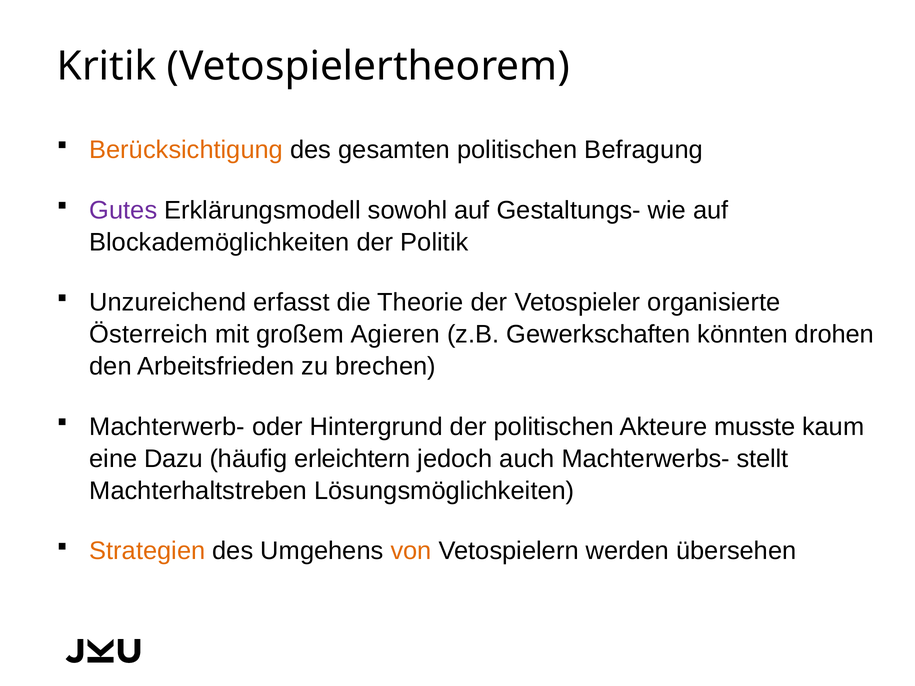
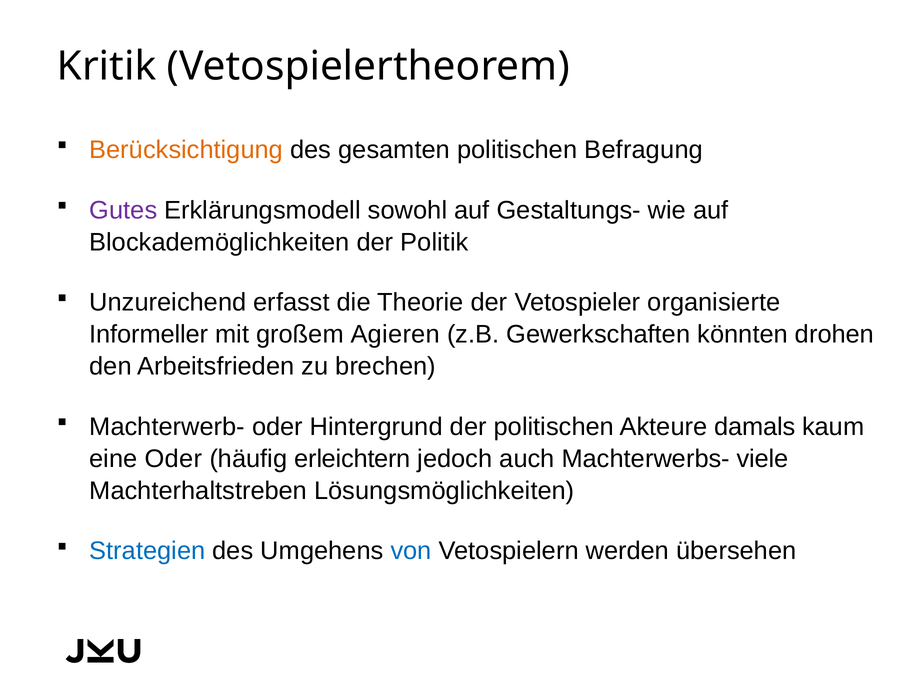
Österreich: Österreich -> Informeller (149, 335)
musste: musste -> damals (755, 427)
eine Dazu: Dazu -> Oder (173, 459)
stellt: stellt -> viele (763, 459)
Strategien colour: orange -> blue (147, 551)
von colour: orange -> blue (411, 551)
